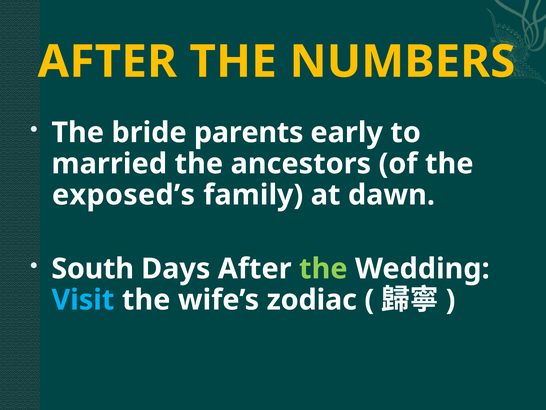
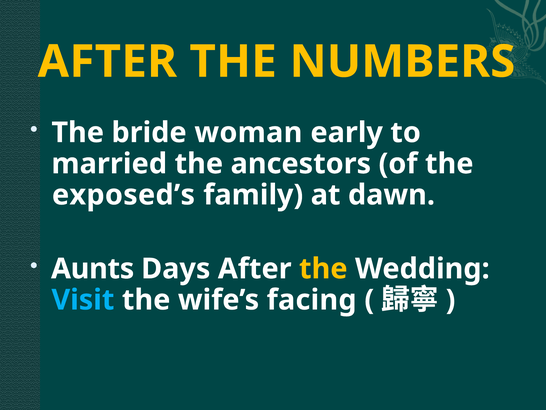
parents: parents -> woman (248, 132)
South: South -> Aunts (93, 268)
the colour: light green -> yellow (323, 268)
zodiac: zodiac -> facing (312, 300)
